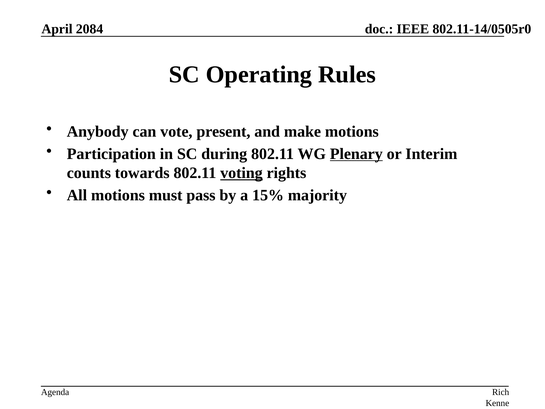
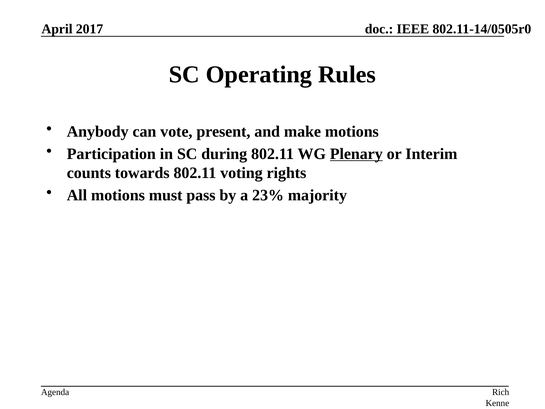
2084: 2084 -> 2017 (90, 29)
voting underline: present -> none (241, 173)
15%: 15% -> 23% (268, 195)
